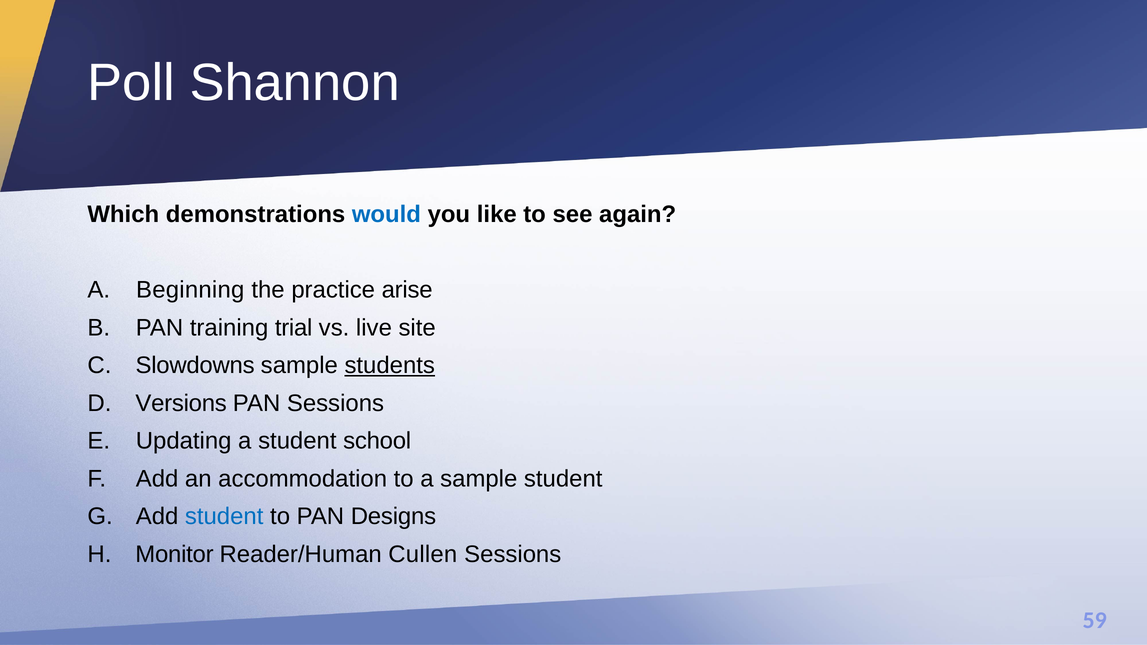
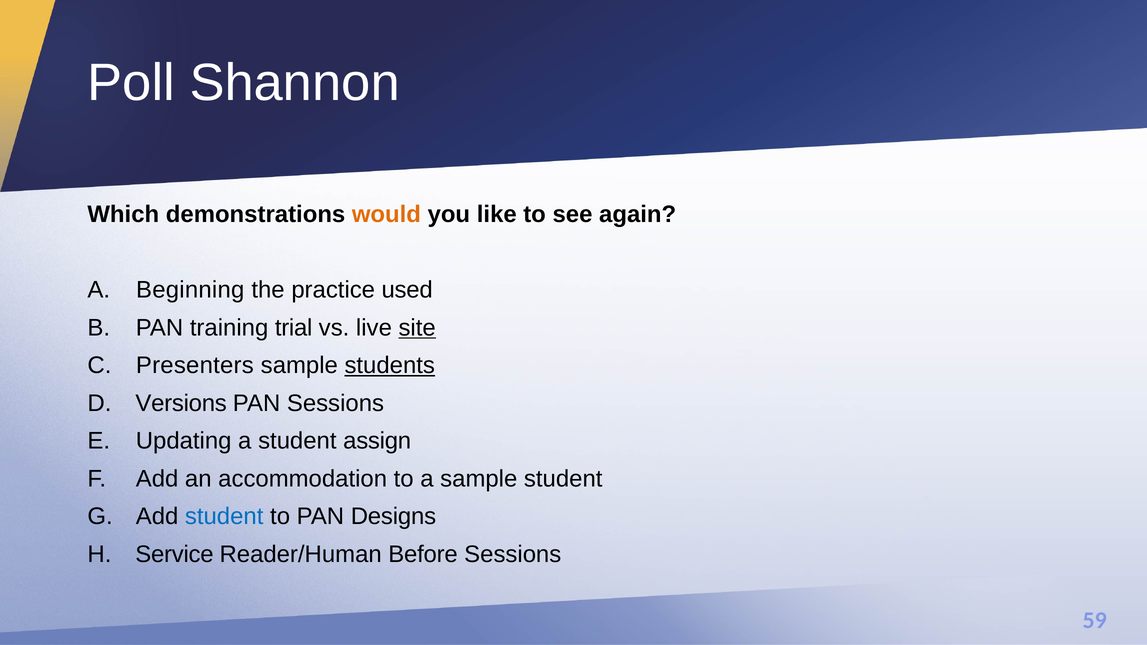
would colour: blue -> orange (386, 215)
arise: arise -> used (407, 290)
site underline: none -> present (417, 328)
Slowdowns: Slowdowns -> Presenters (195, 366)
school: school -> assign (377, 441)
Monitor: Monitor -> Service (174, 554)
Cullen: Cullen -> Before (423, 554)
